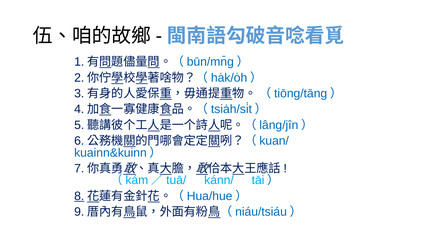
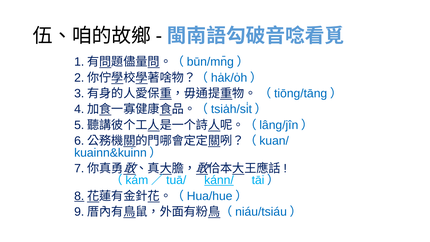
kánn/ underline: none -> present (219, 180)
